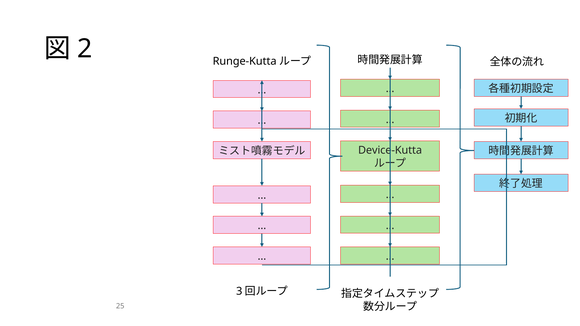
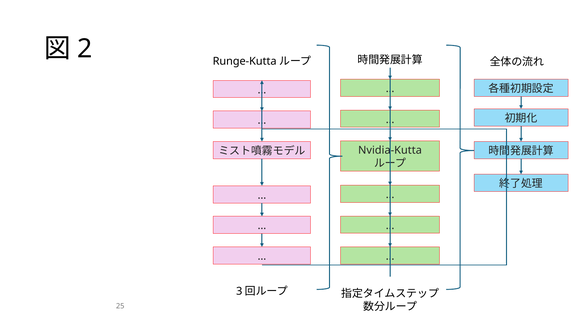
Device-Kutta: Device-Kutta -> Nvidia-Kutta (390, 150)
